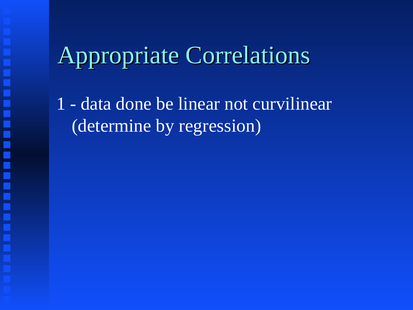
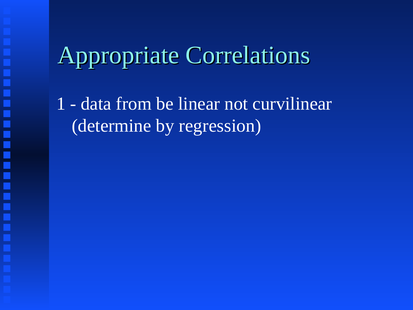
done: done -> from (134, 104)
